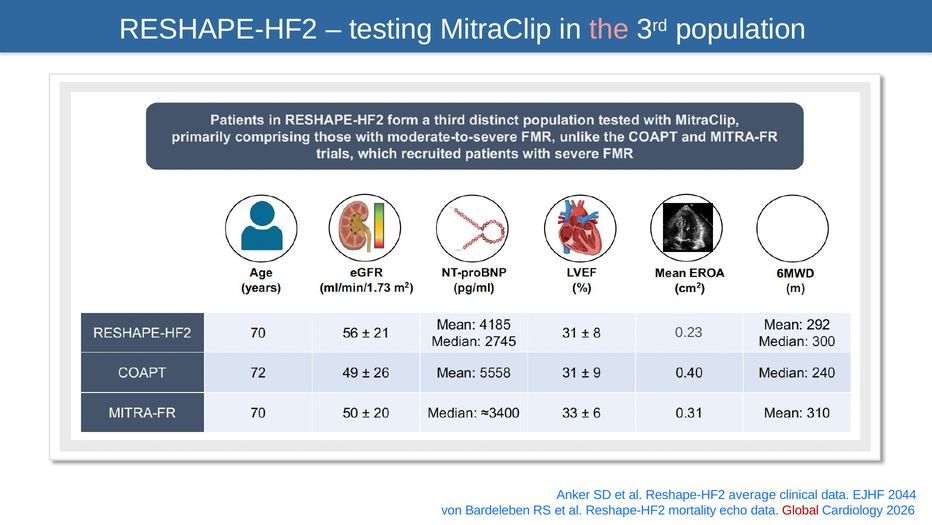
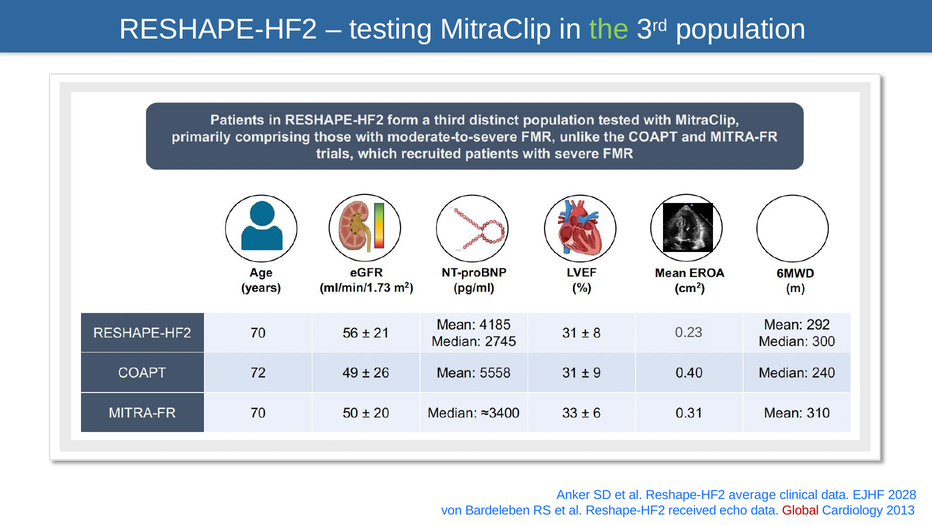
the colour: pink -> light green (609, 29)
2044: 2044 -> 2028 (902, 494)
mortality: mortality -> received (692, 510)
2026: 2026 -> 2013 (901, 510)
